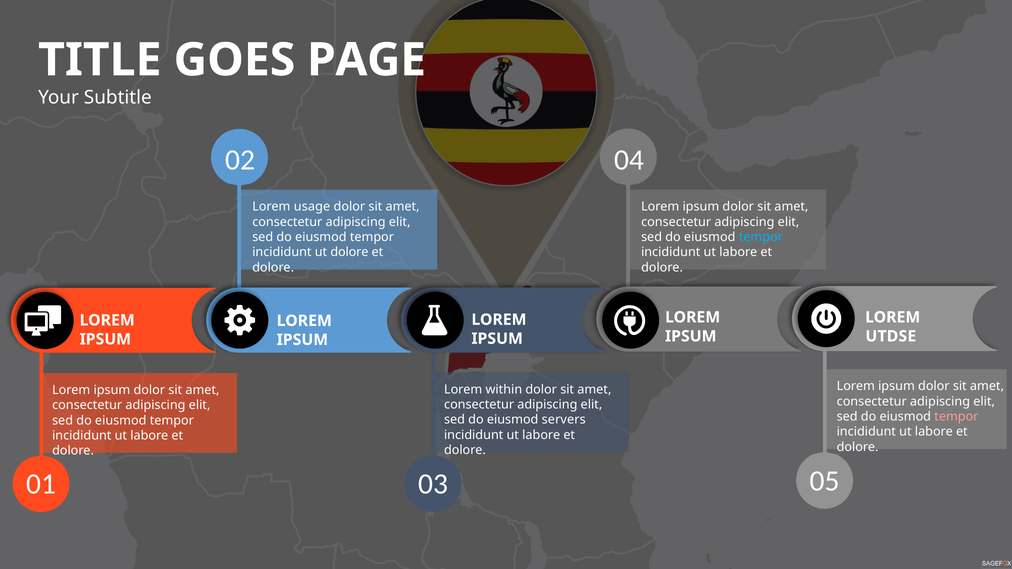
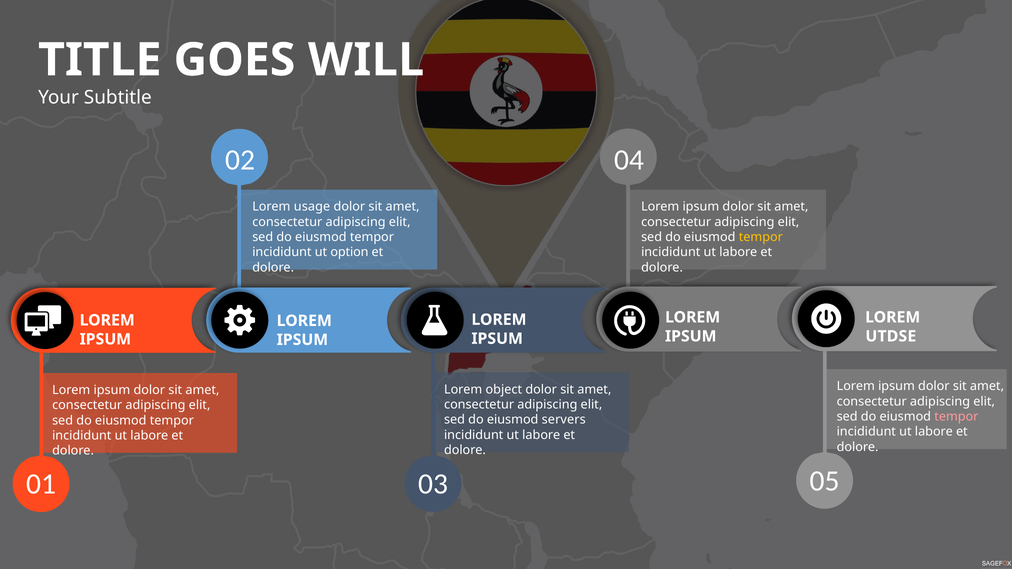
PAGE: PAGE -> WILL (366, 60)
tempor colour: light blue -> yellow (761, 237)
ut dolore: dolore -> option (349, 252)
within: within -> object (504, 390)
